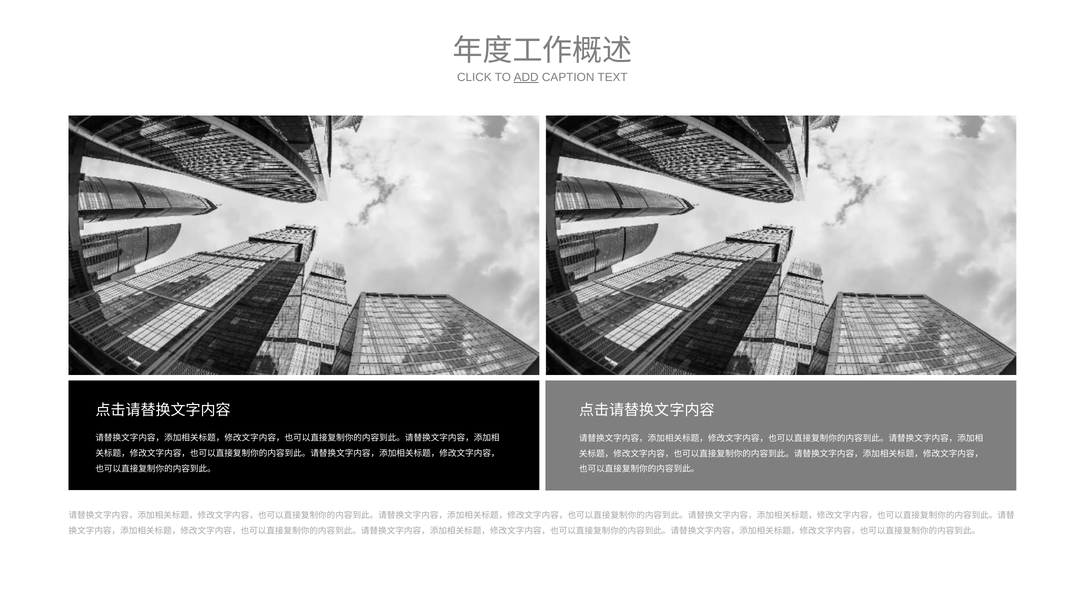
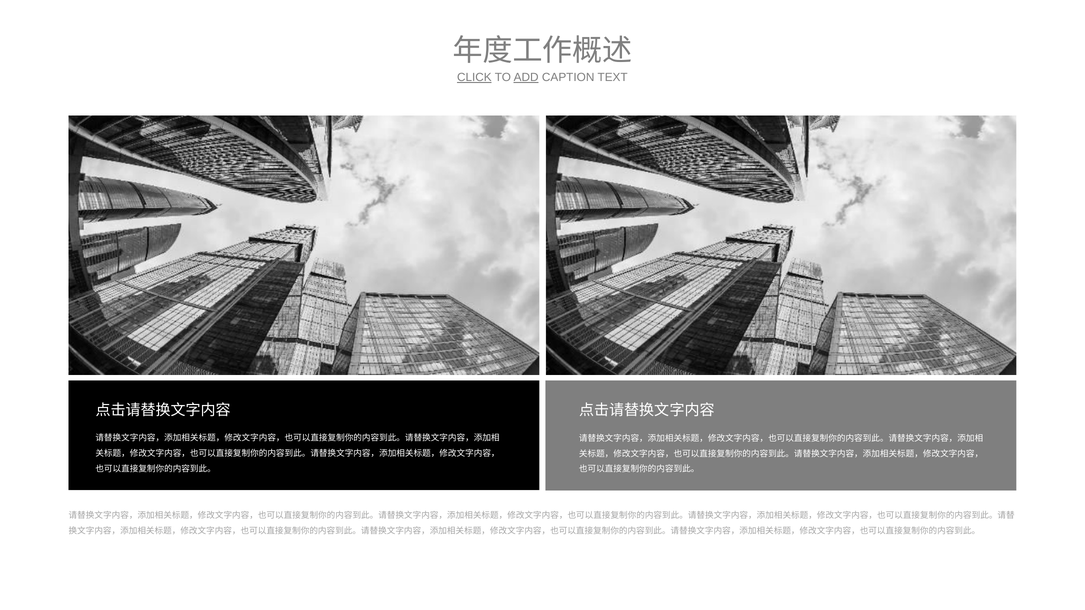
CLICK underline: none -> present (474, 77)
